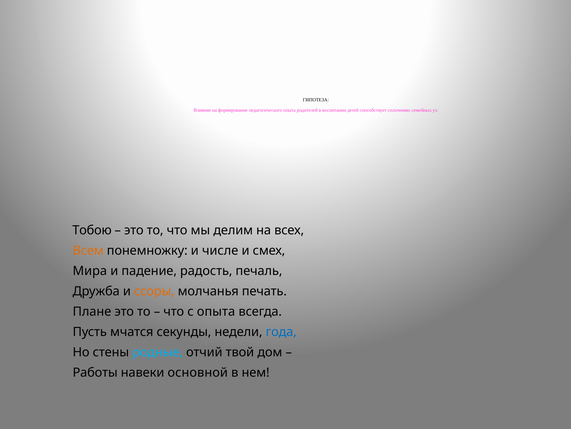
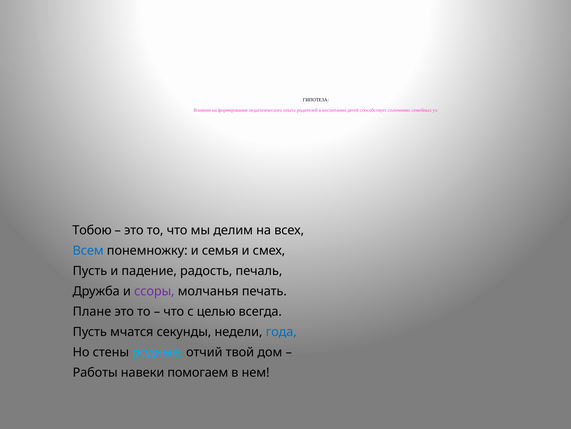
Всем colour: orange -> blue (88, 250)
числе: числе -> семья (220, 250)
Мира: Мира -> Пусть (90, 271)
ссоры colour: orange -> purple (154, 291)
с опыта: опыта -> целью (216, 311)
основной: основной -> помогаем (198, 372)
